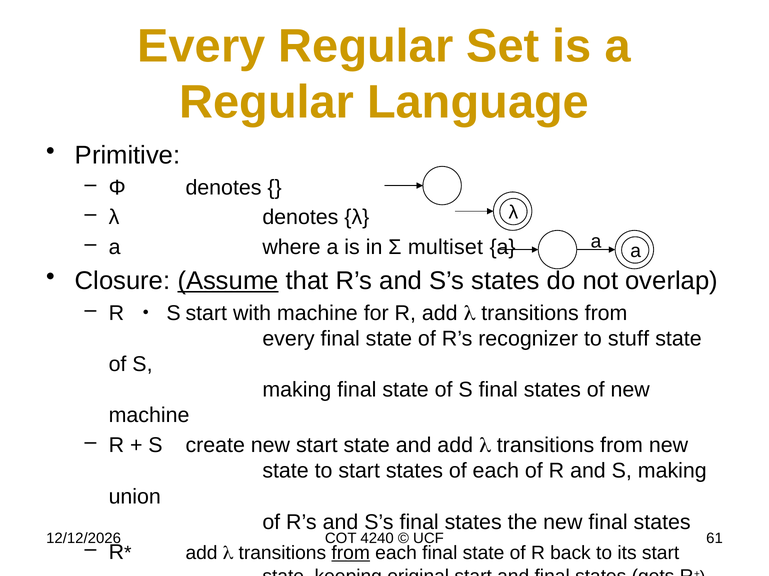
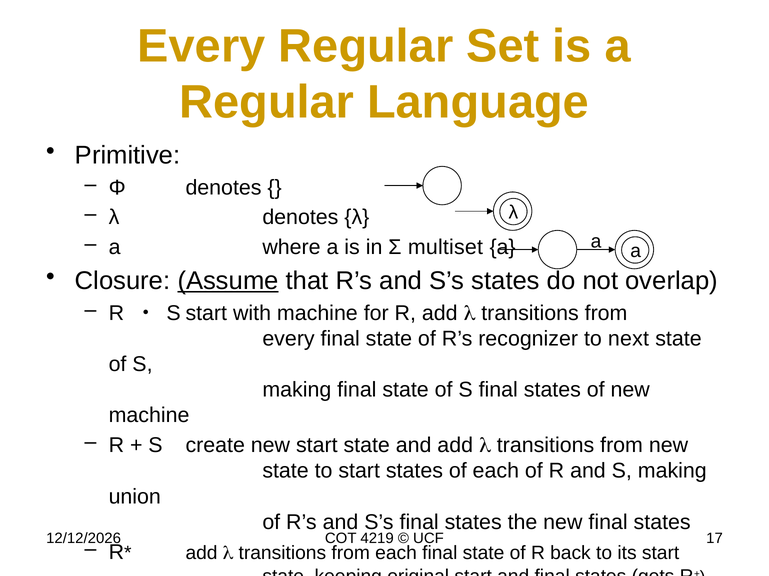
stuff: stuff -> next (629, 339)
4240: 4240 -> 4219 (377, 539)
61: 61 -> 17 (715, 539)
from underline: present -> none (351, 553)
